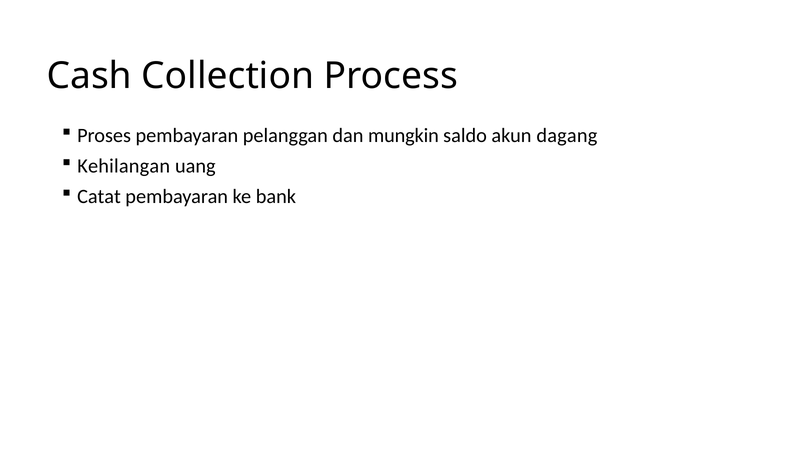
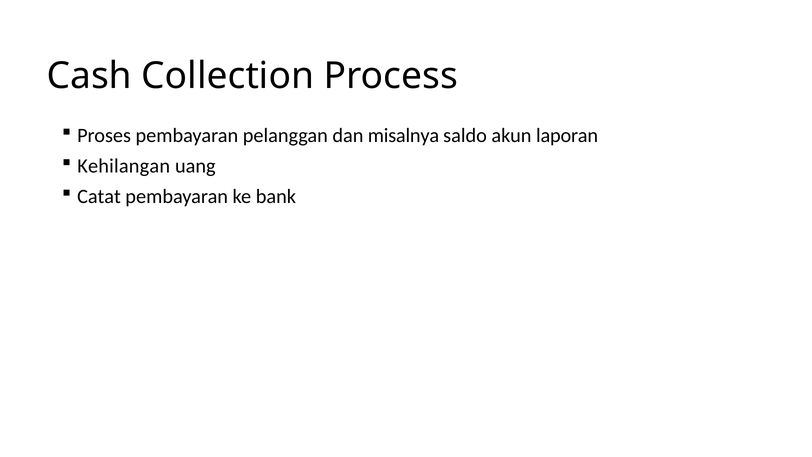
mungkin: mungkin -> misalnya (403, 135)
dagang: dagang -> laporan (567, 135)
